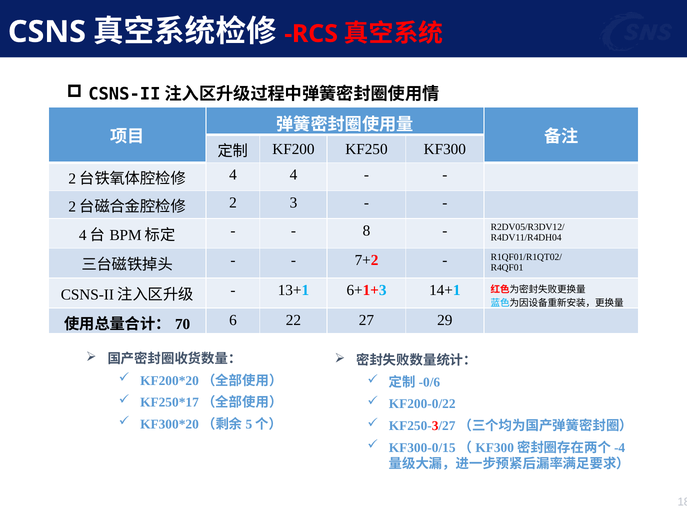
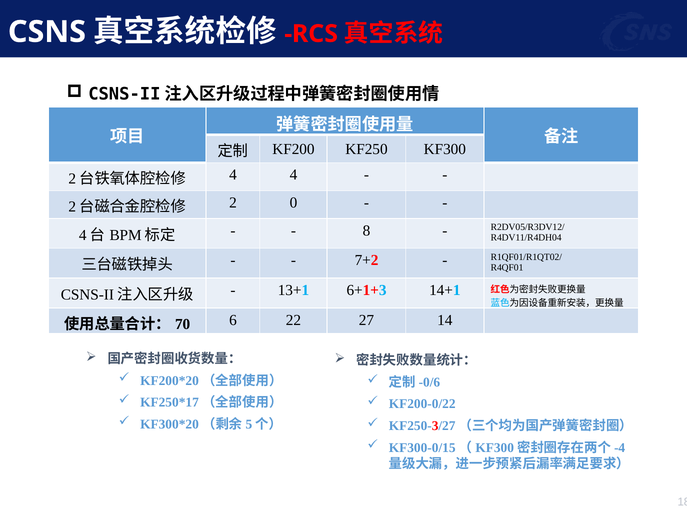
3: 3 -> 0 (294, 203)
29: 29 -> 14 (445, 320)
